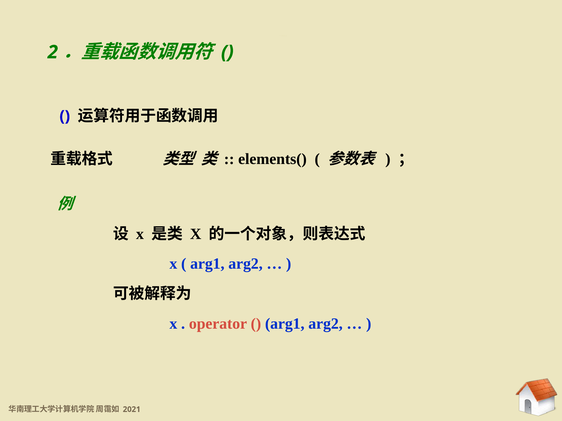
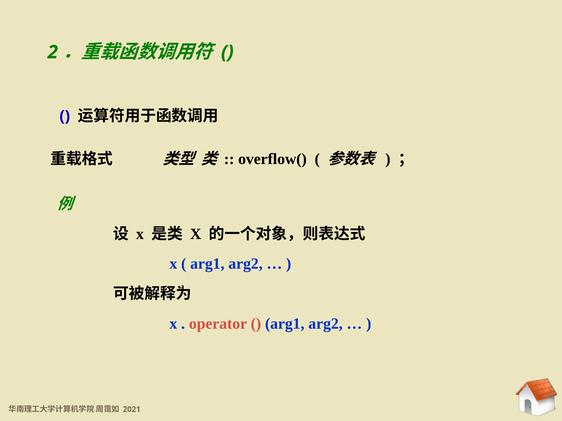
elements(: elements( -> overflow( (272, 159)
